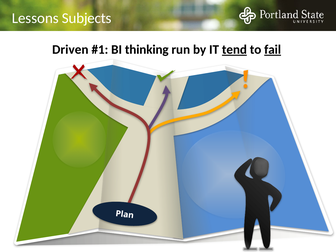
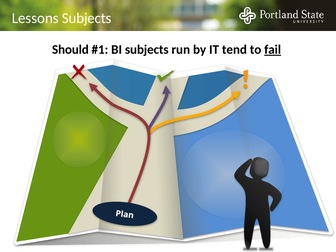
Driven: Driven -> Should (70, 50)
BI thinking: thinking -> subjects (147, 50)
tend underline: present -> none (234, 50)
